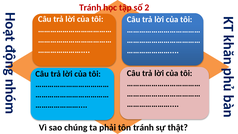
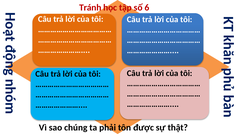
2: 2 -> 6 (147, 8)
tôn tránh: tránh -> được (144, 127)
